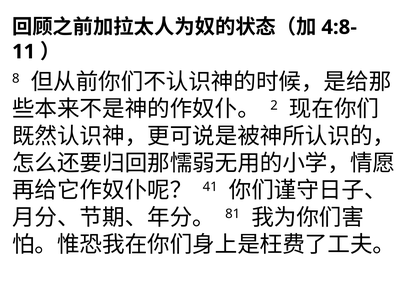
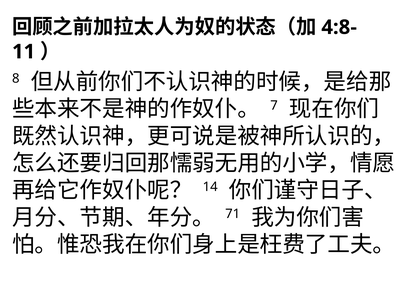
2: 2 -> 7 (274, 105)
41: 41 -> 14 (210, 187)
81: 81 -> 71 (233, 214)
